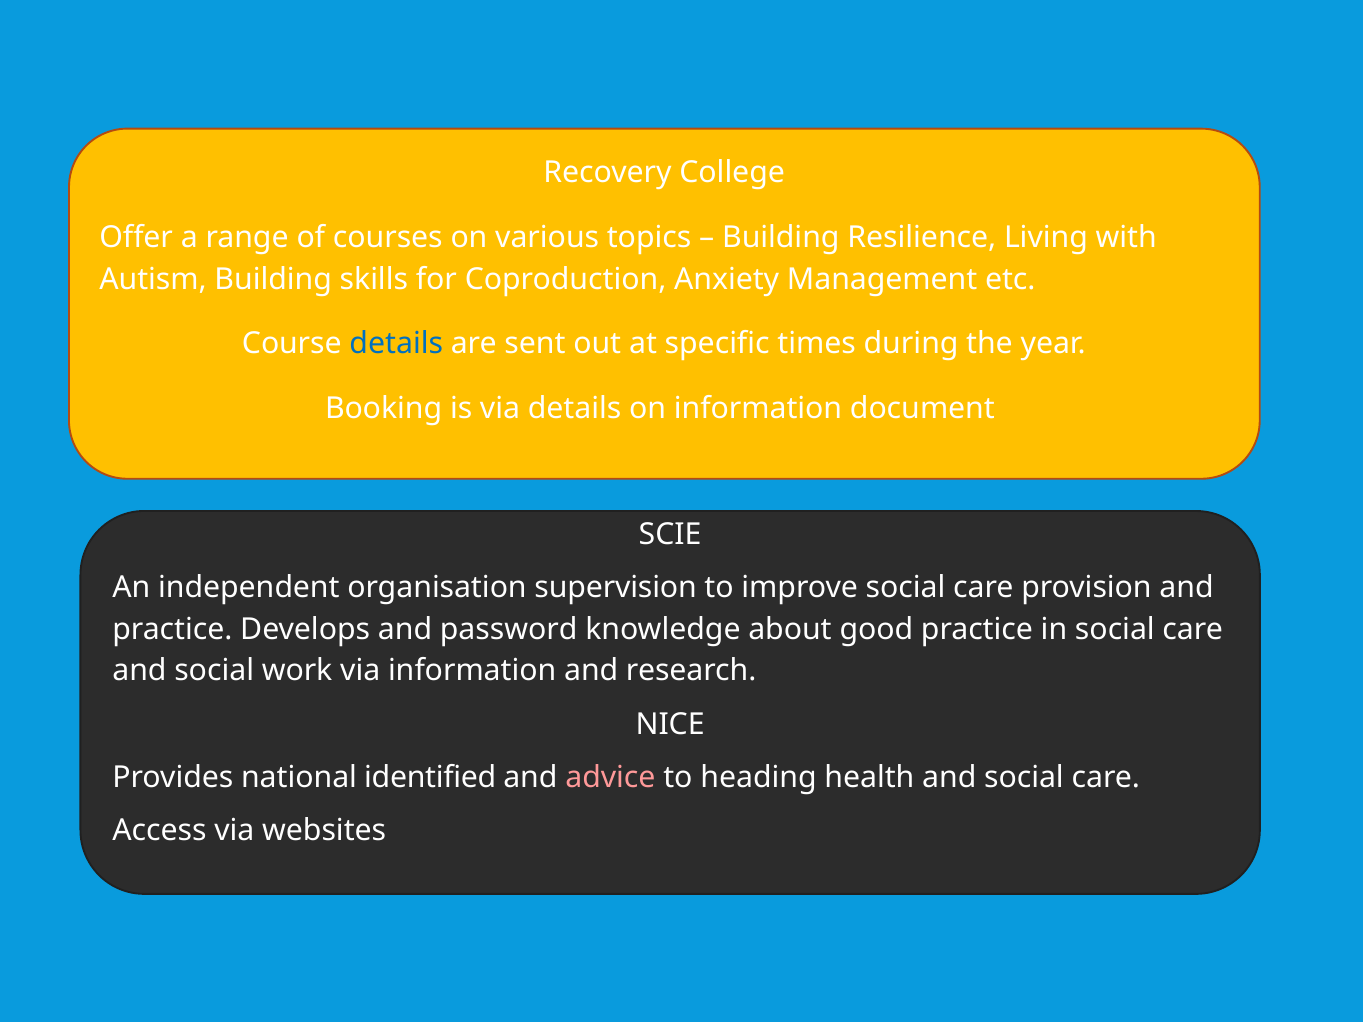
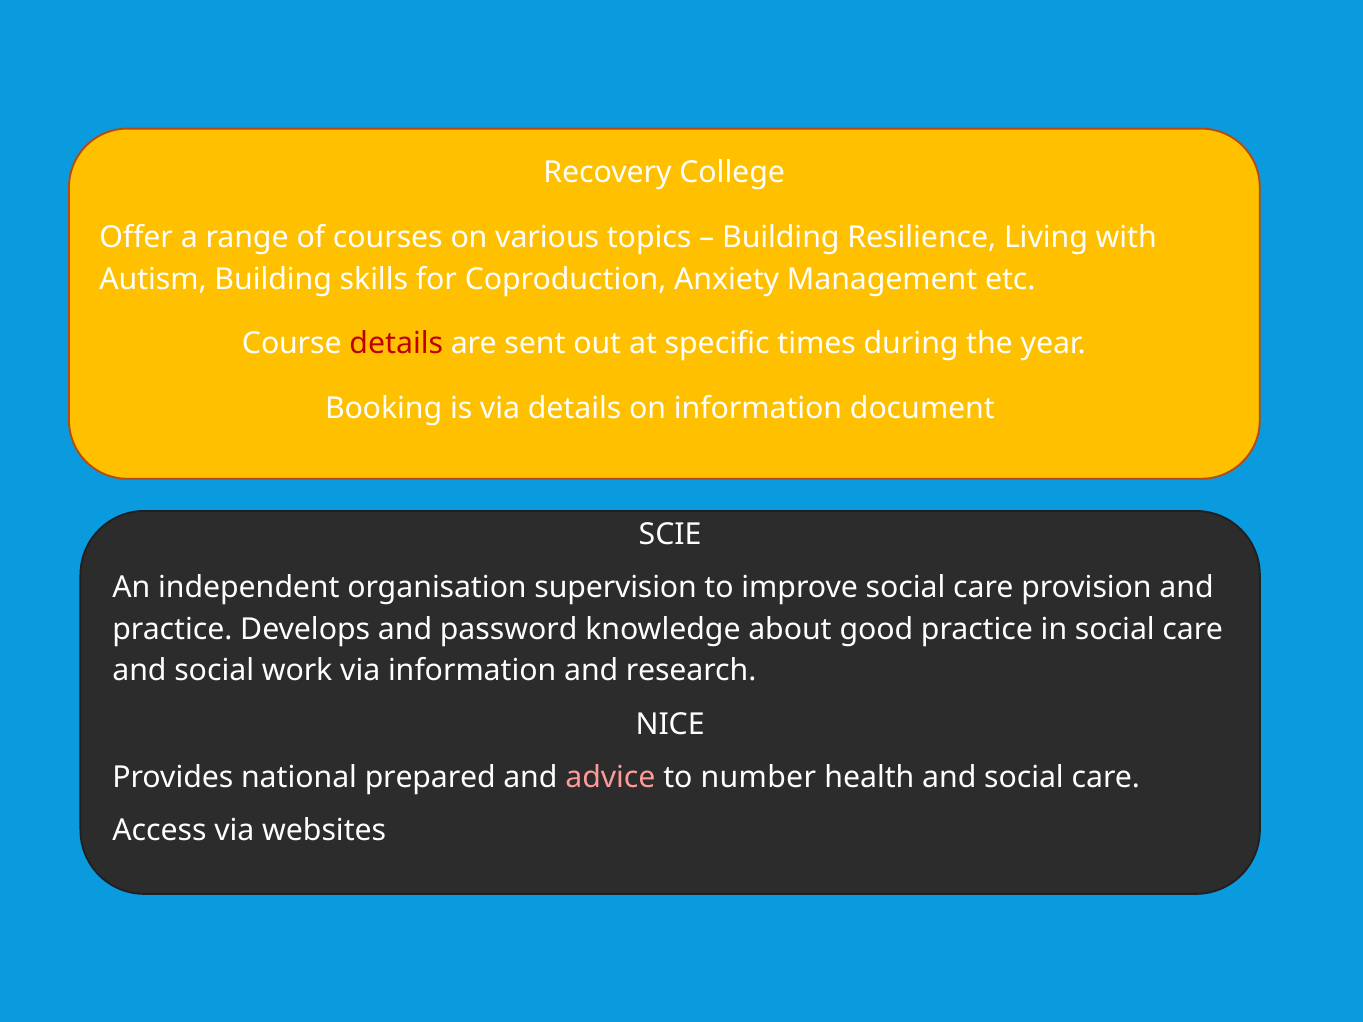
details colour: blue -> red (396, 344)
identified: identified -> prepared (430, 777)
heading: heading -> number (758, 777)
